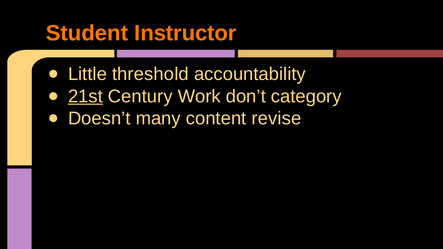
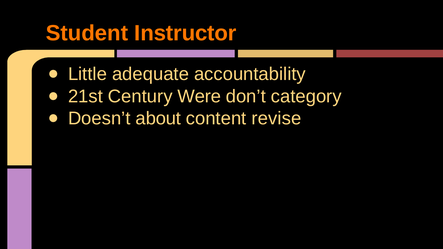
threshold: threshold -> adequate (151, 74)
21st underline: present -> none (85, 96)
Work: Work -> Were (199, 96)
many: many -> about (158, 118)
